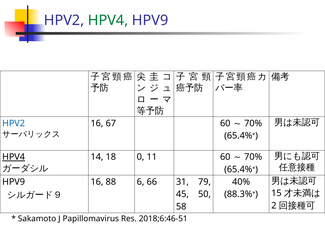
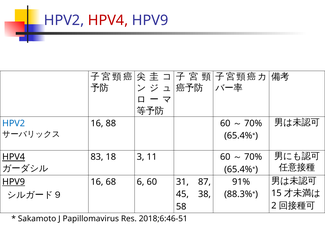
HPV4 colour: green -> red (108, 20)
67: 67 -> 88 (111, 123)
14: 14 -> 83 (97, 157)
0: 0 -> 3 (141, 157)
HPV9 underline: none -> present (14, 182)
88: 88 -> 68 (111, 182)
6 66: 66 -> 60 (152, 182)
79: 79 -> 87 (204, 182)
40%: 40% -> 91% (241, 182)
50: 50 -> 38 (204, 194)
